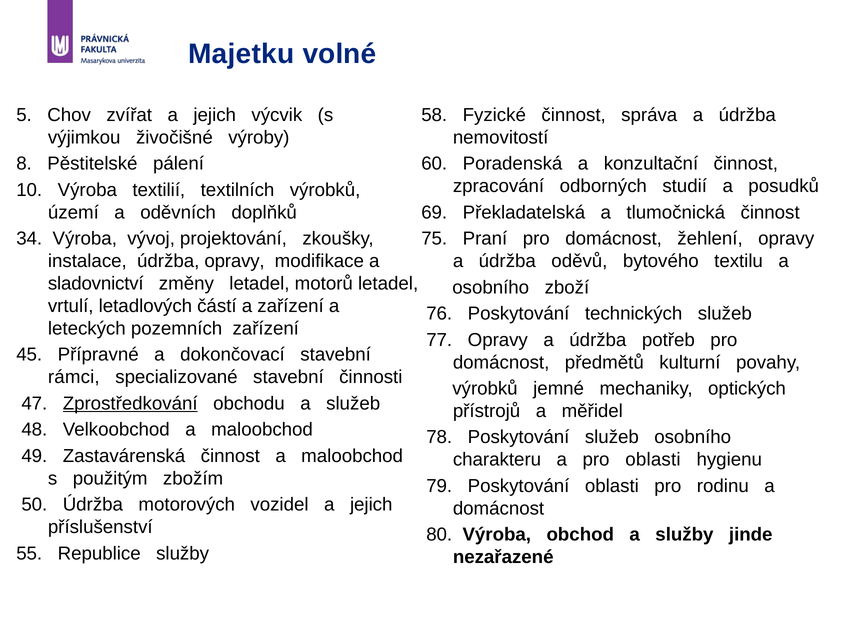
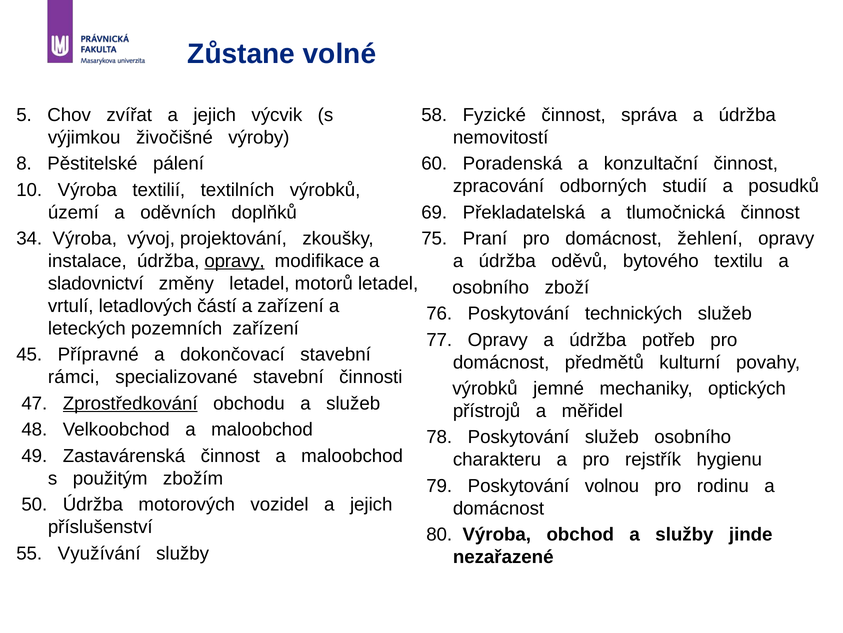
Majetku: Majetku -> Zůstane (241, 54)
opravy underline: none -> present (235, 261)
pro oblasti: oblasti -> rejstřík (653, 459)
Poskytování oblasti: oblasti -> volnou (612, 485)
Republice: Republice -> Využívání (99, 553)
